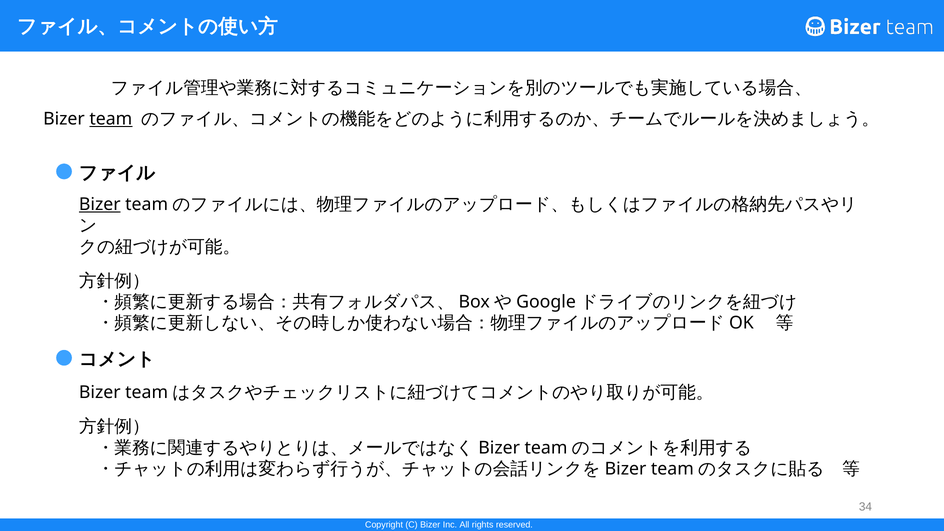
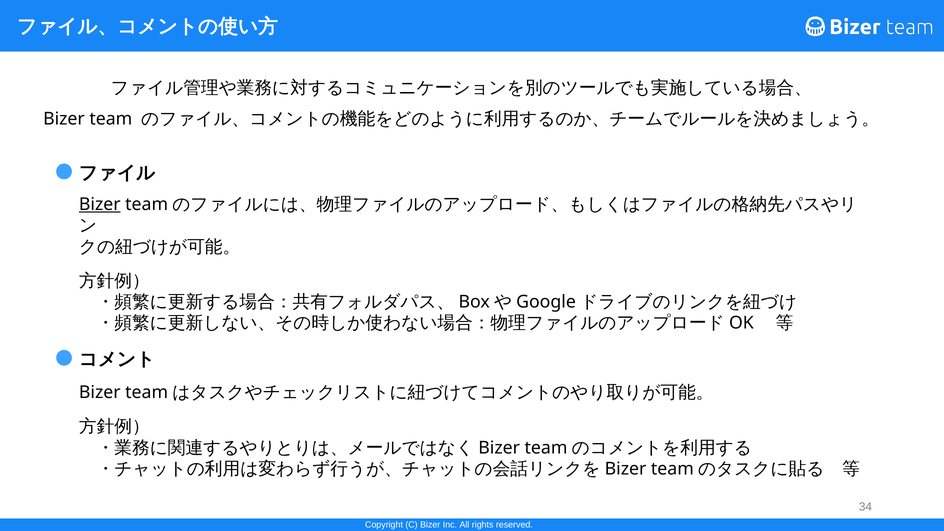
team underline: present -> none (111, 119)
